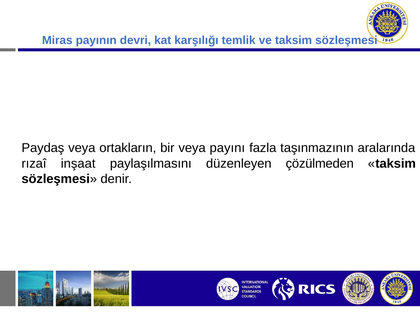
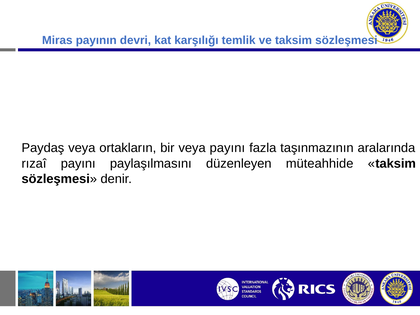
rızaî inşaat: inşaat -> payını (78, 163)
çözülmeden: çözülmeden -> müteahhide (320, 163)
